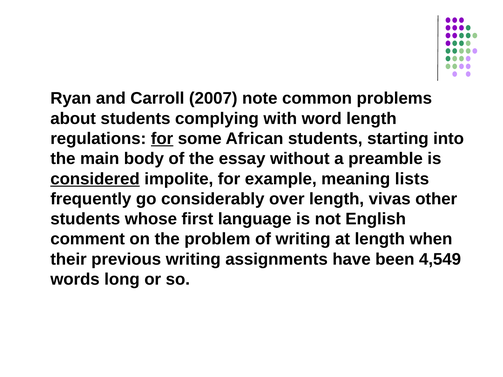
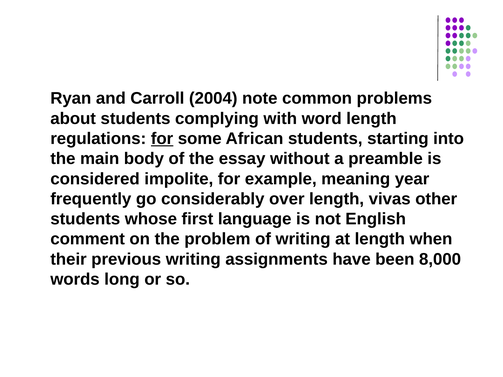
2007: 2007 -> 2004 (213, 98)
considered underline: present -> none (95, 179)
lists: lists -> year (412, 179)
4,549: 4,549 -> 8,000 (440, 259)
